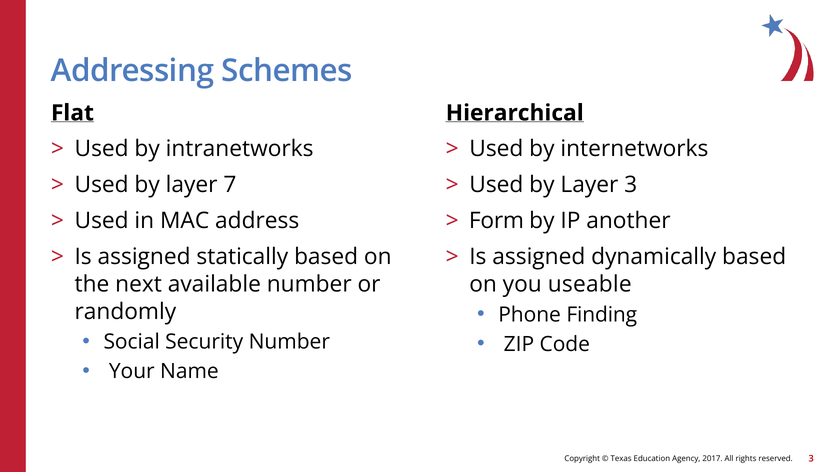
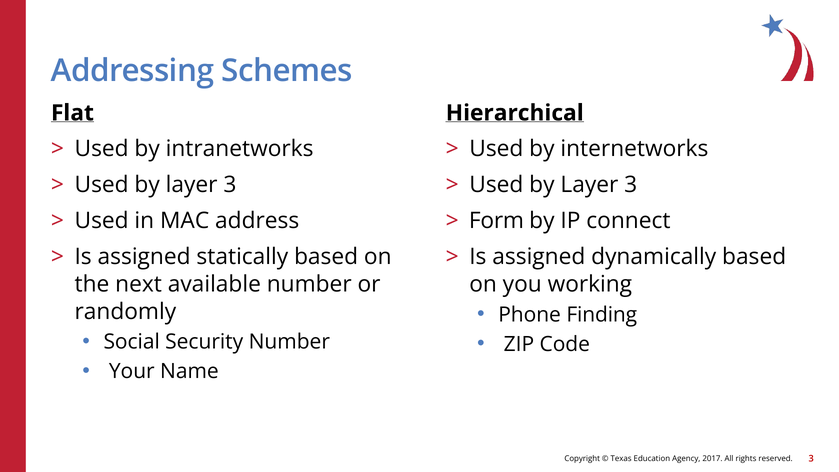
7: 7 -> 3 (230, 185)
another: another -> connect (628, 221)
useable: useable -> working (590, 284)
